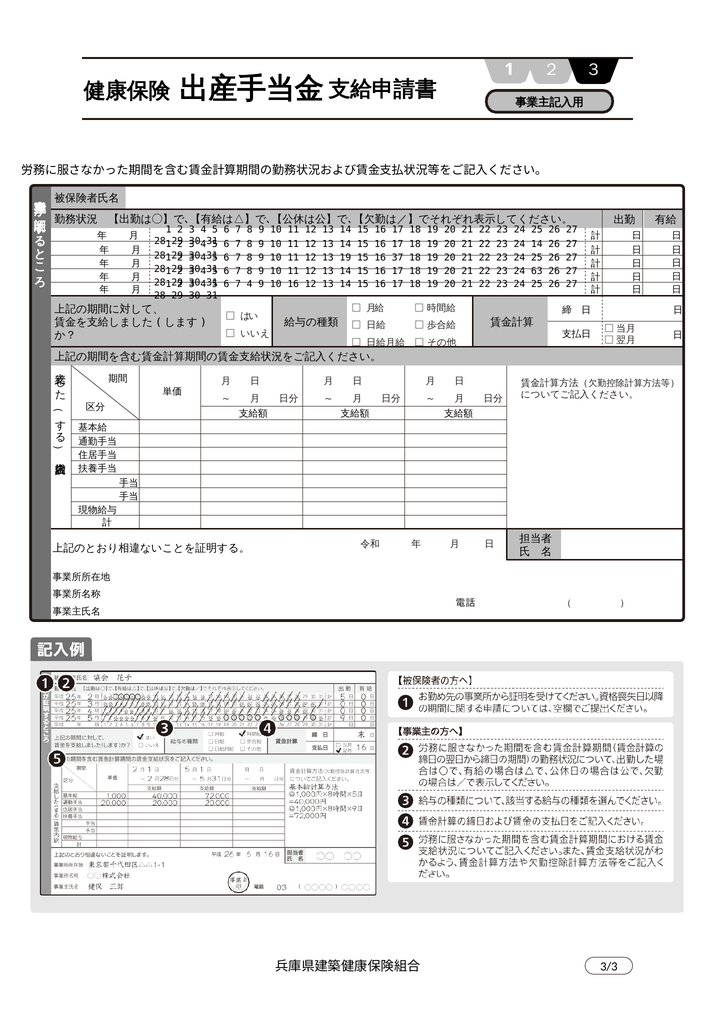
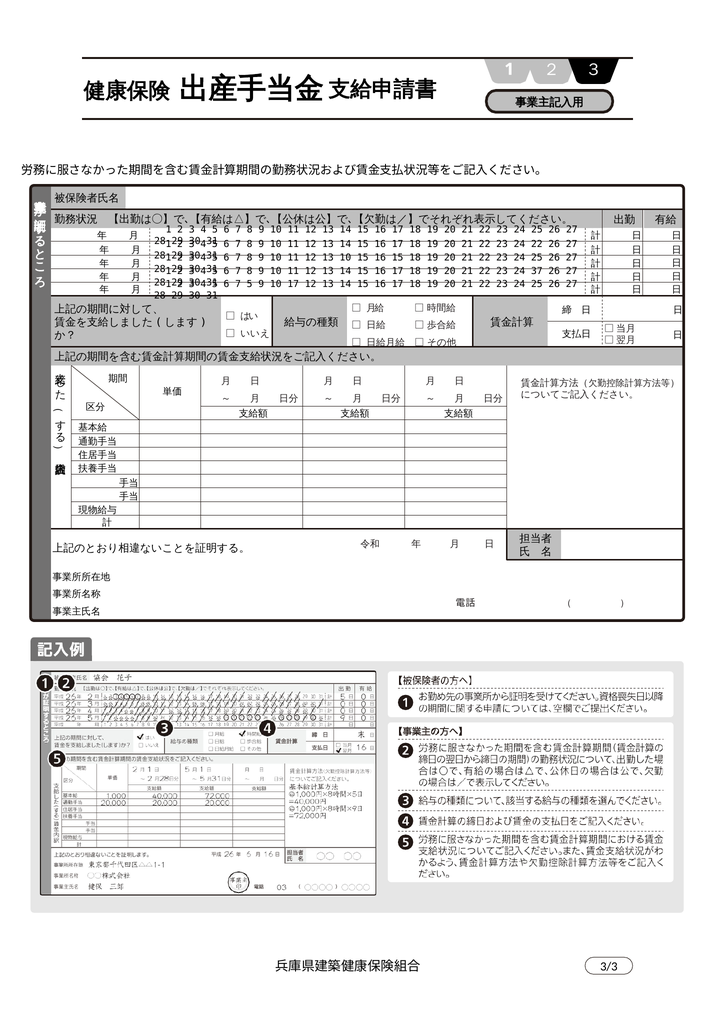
24 14: 14 -> 22 (537, 244)
13 19: 19 -> 10 (345, 258)
16 37: 37 -> 15 (398, 258)
63: 63 -> 37 (537, 271)
7 4: 4 -> 5 (250, 284)
10 16: 16 -> 17 (293, 284)
